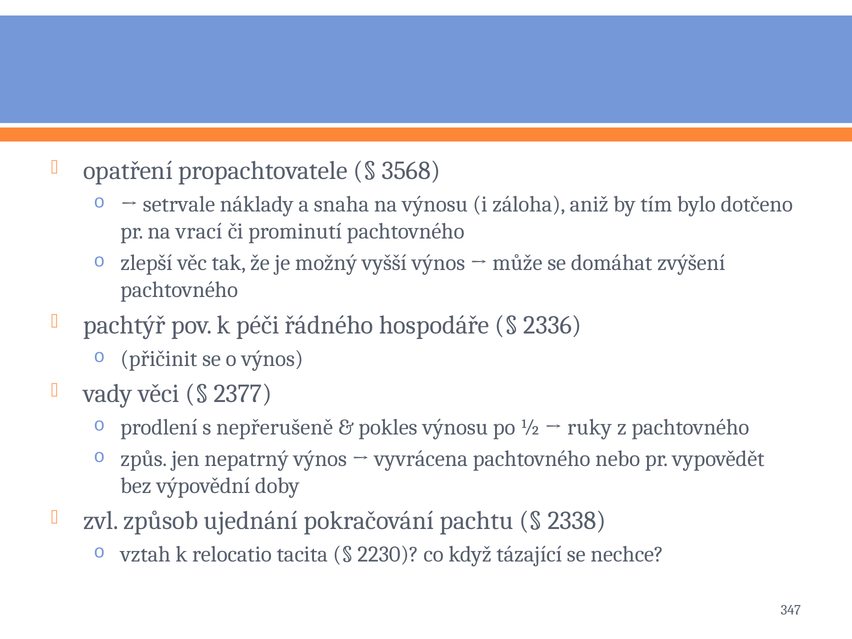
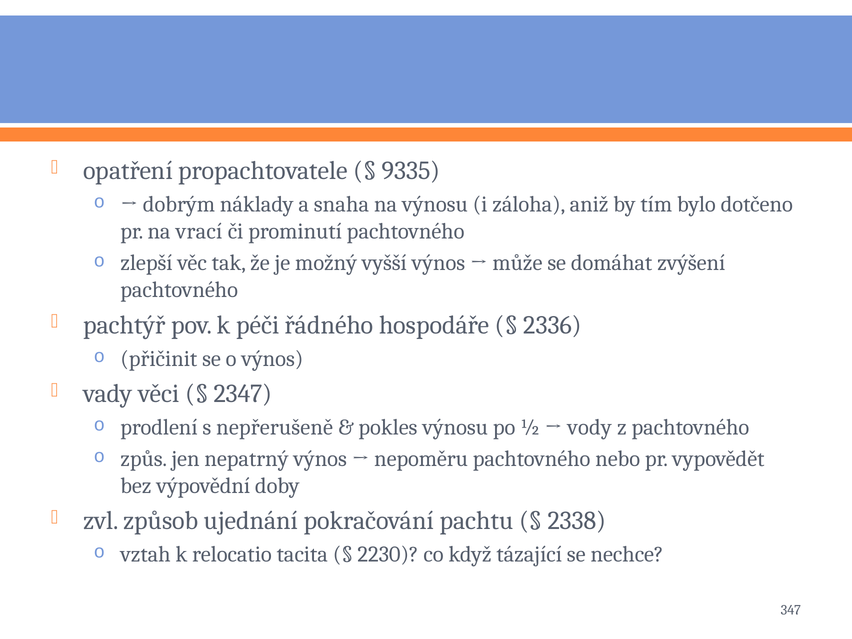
3568: 3568 -> 9335 (411, 171)
setrvale: setrvale -> dobrým (179, 204)
2377: 2377 -> 2347 (243, 394)
ruky: ruky -> vody (590, 427)
vyvrácena: vyvrácena -> nepoměru (421, 459)
